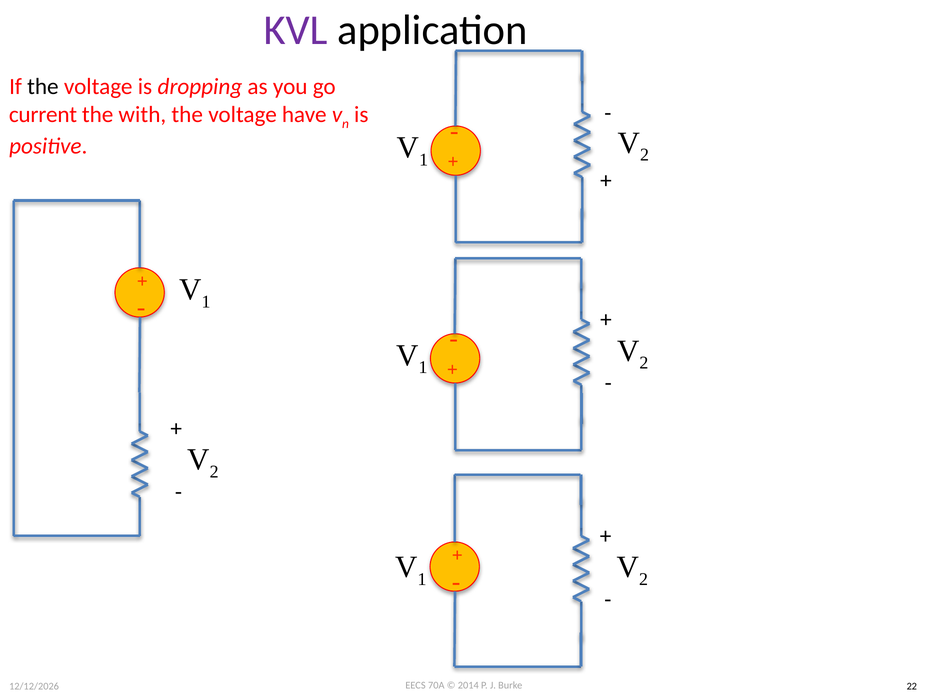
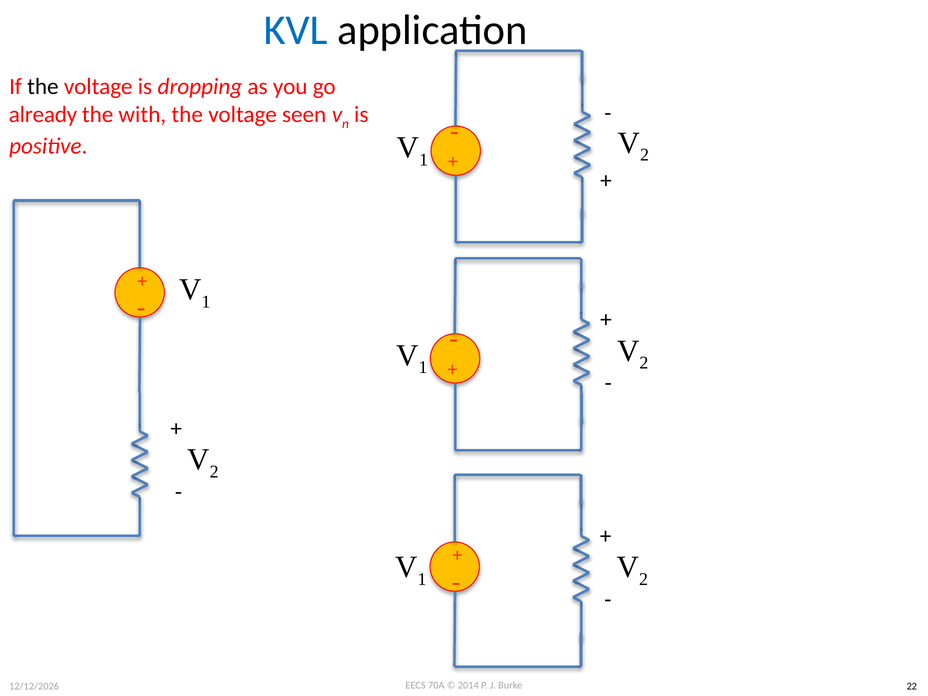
KVL colour: purple -> blue (296, 30)
current: current -> already (43, 115)
have: have -> seen (304, 115)
